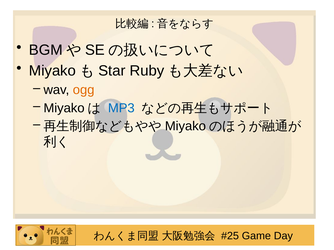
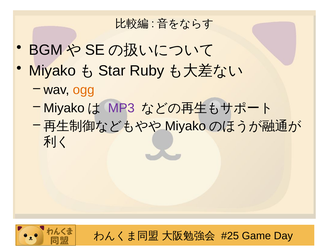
MP3 colour: blue -> purple (121, 108)
